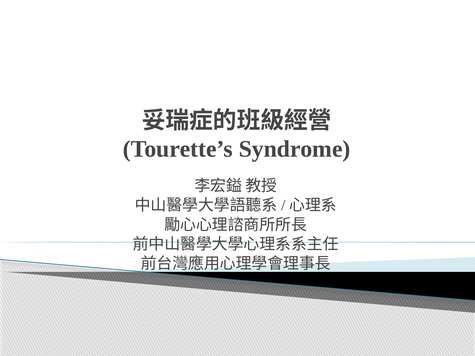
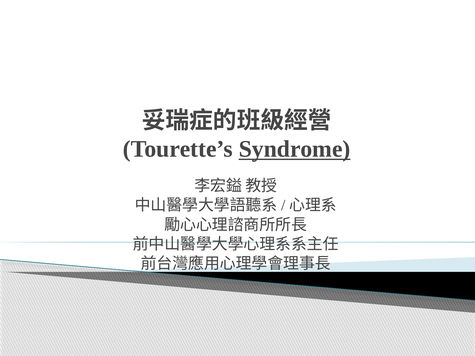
Syndrome underline: none -> present (295, 149)
